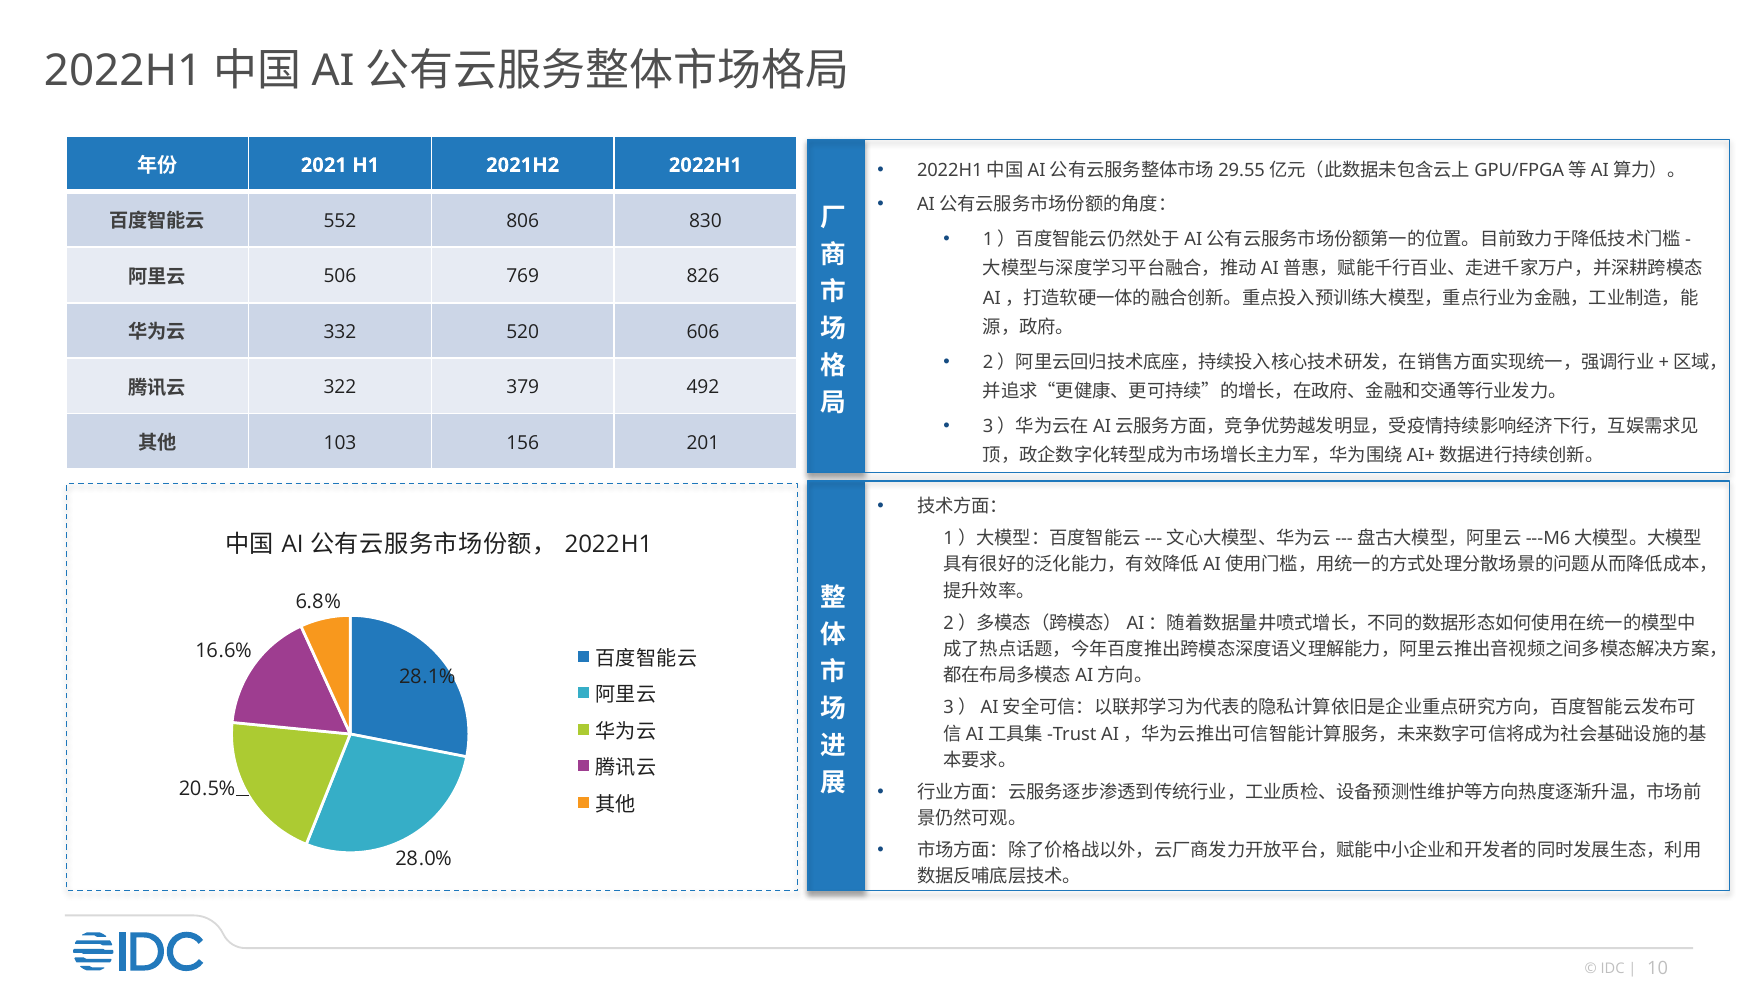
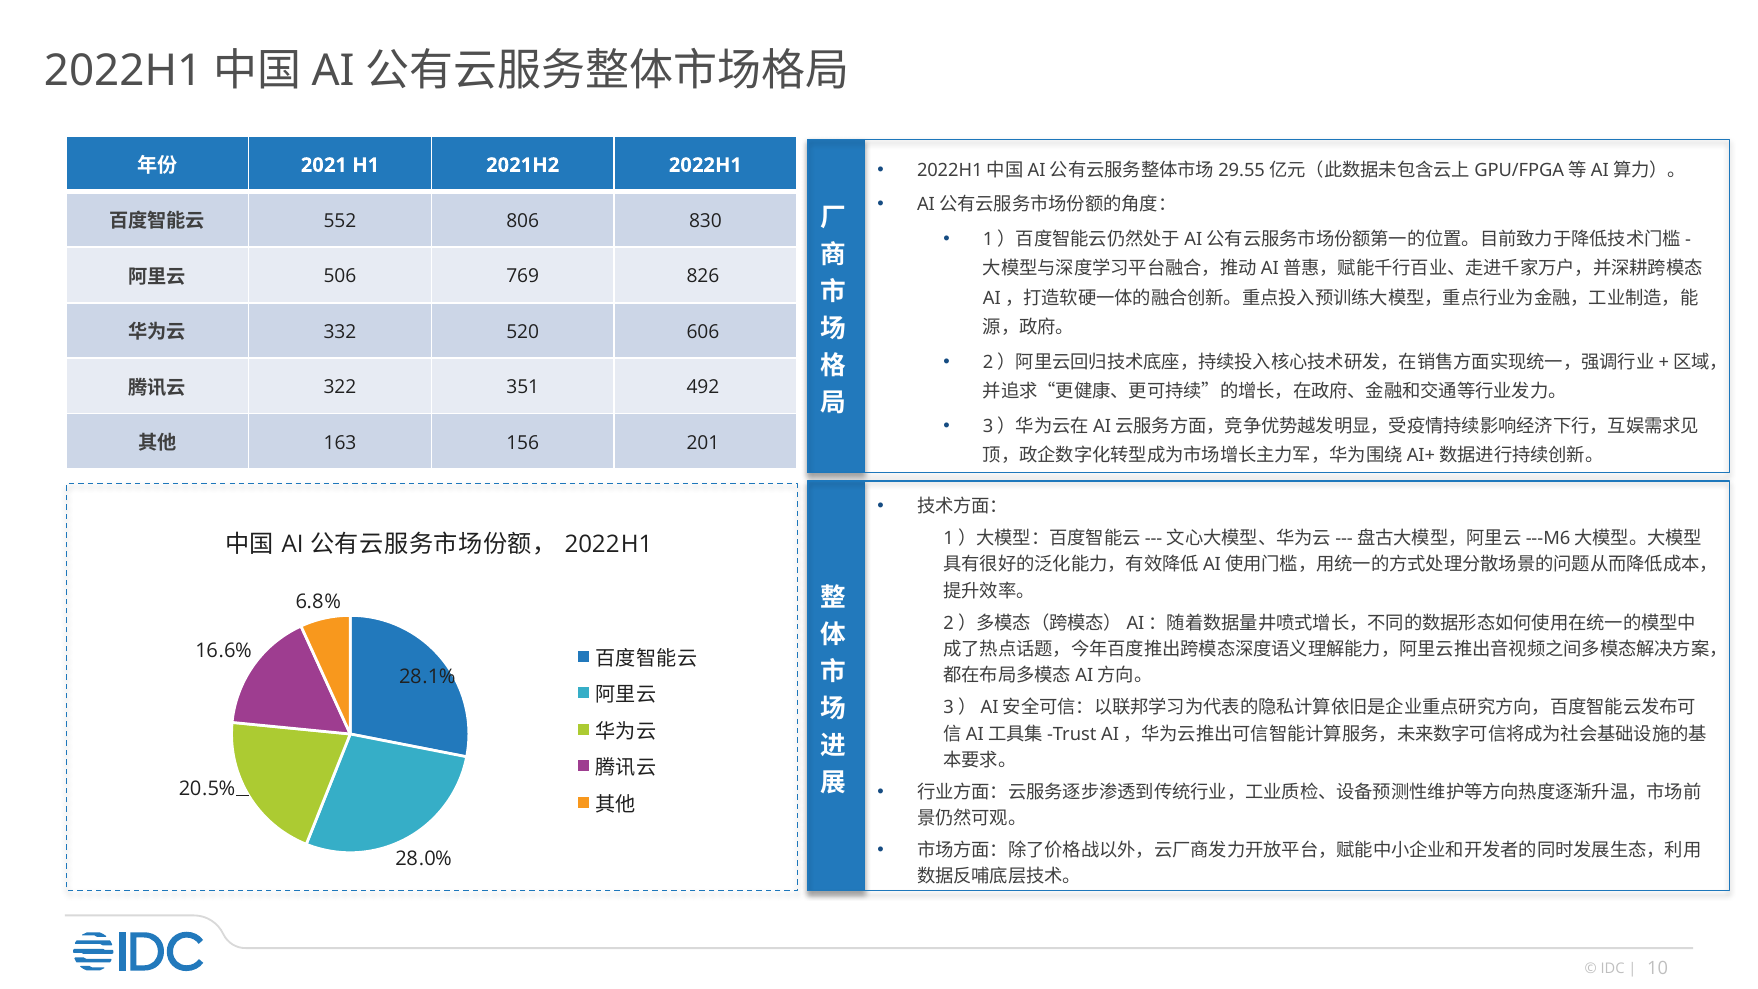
379: 379 -> 351 (523, 388)
103: 103 -> 163 (340, 443)
